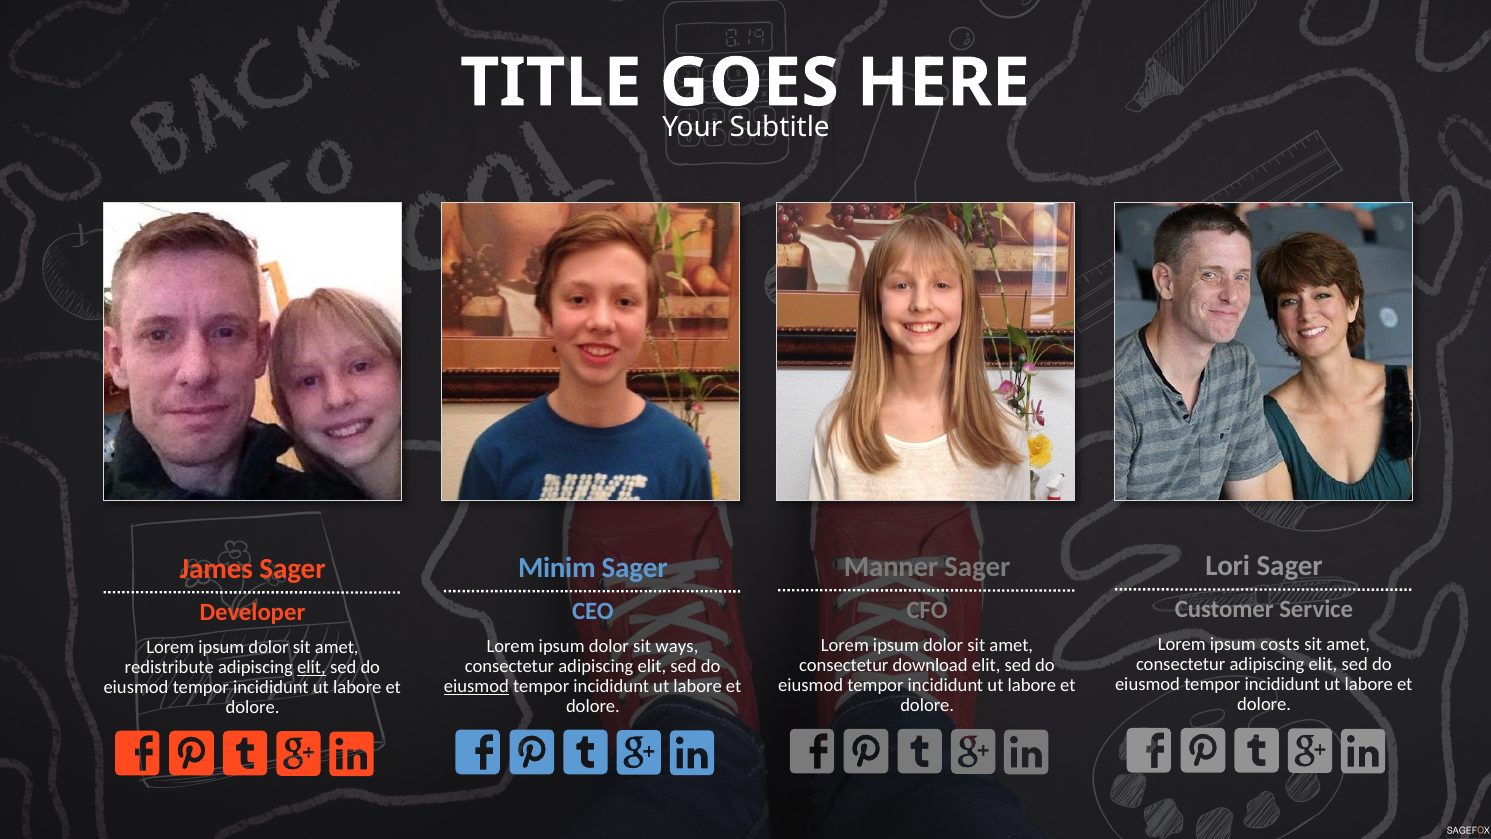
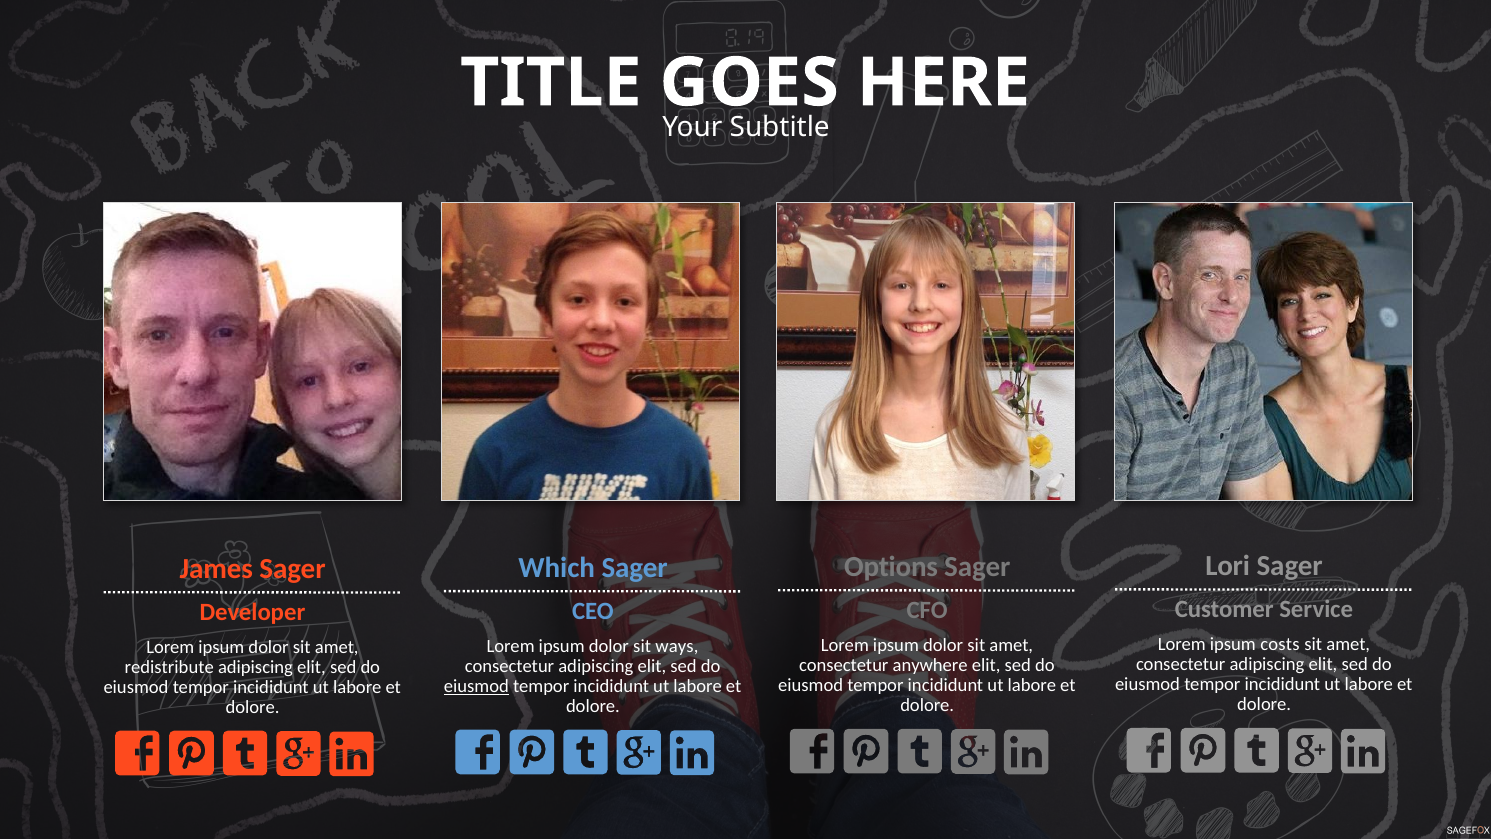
Manner: Manner -> Options (891, 567)
Minim: Minim -> Which (557, 568)
download: download -> anywhere (930, 665)
elit underline: present -> none (311, 667)
